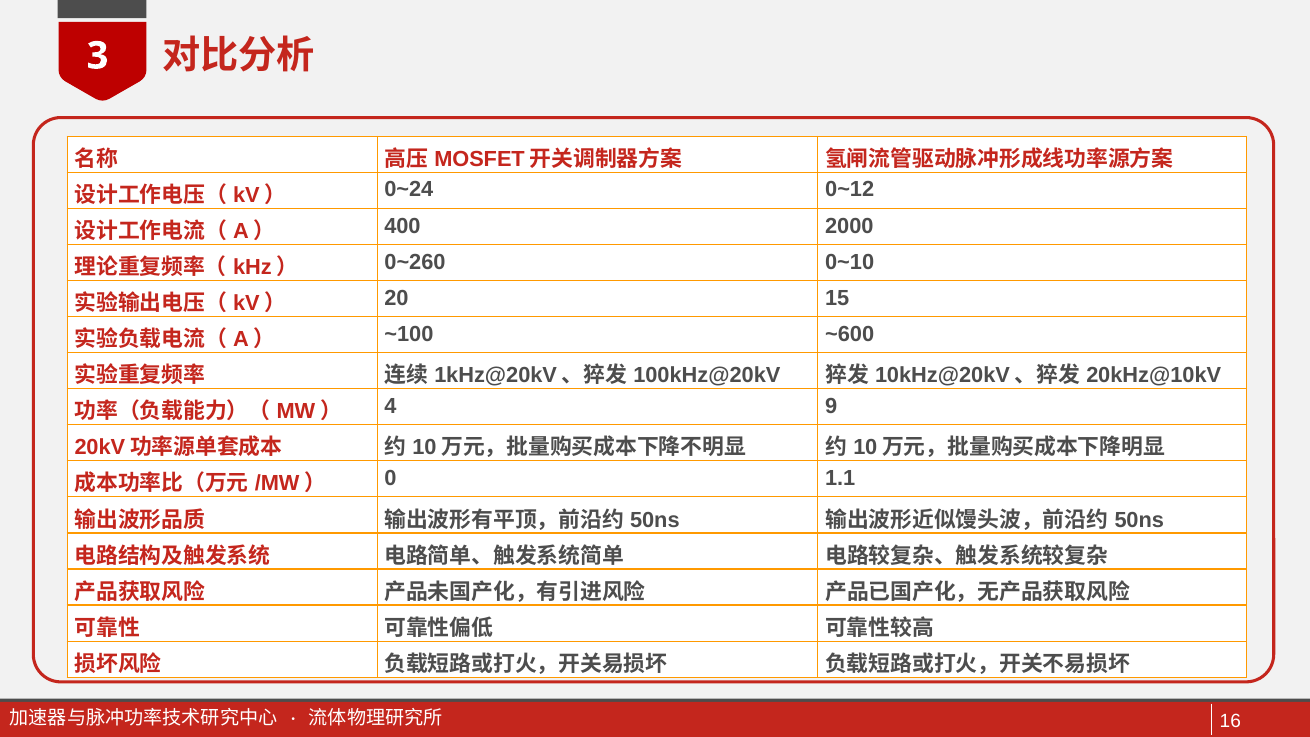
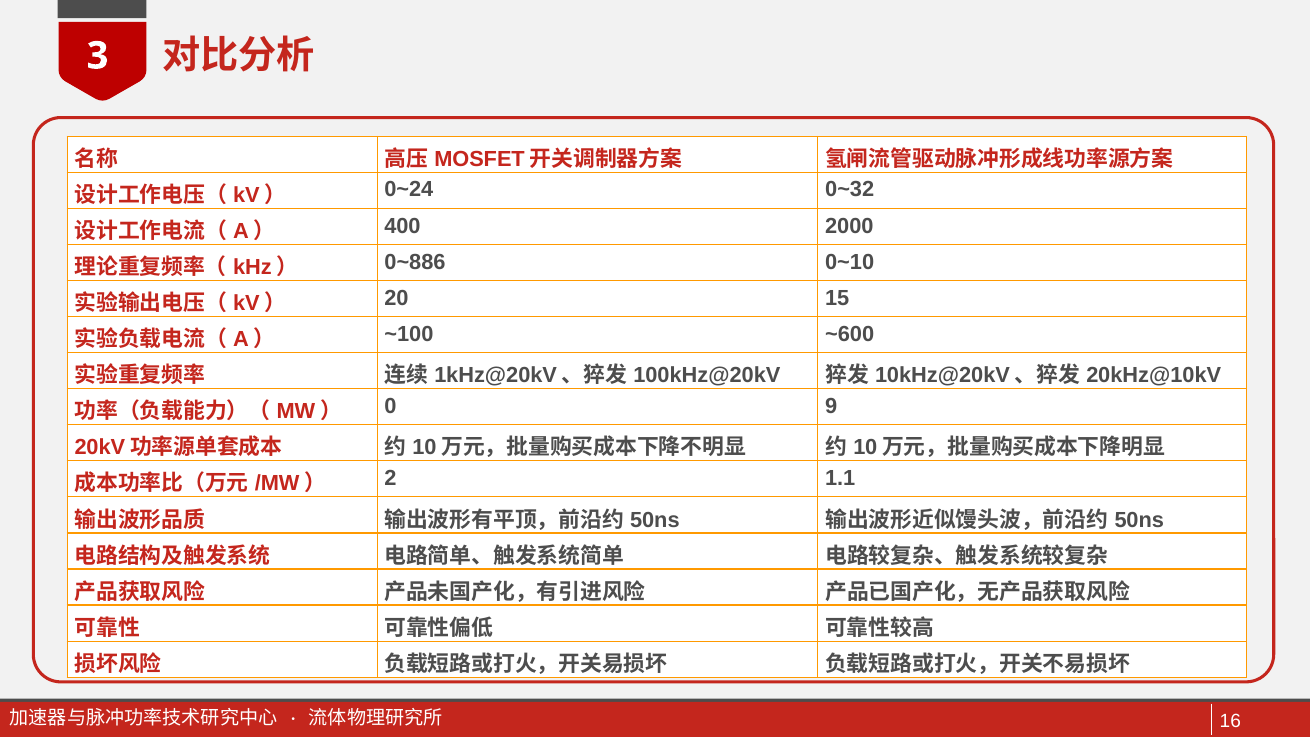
0~12: 0~12 -> 0~32 (850, 190)
0~260: 0~260 -> 0~886 (415, 262)
4: 4 -> 0 (391, 406)
0: 0 -> 2 (391, 478)
